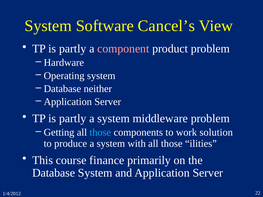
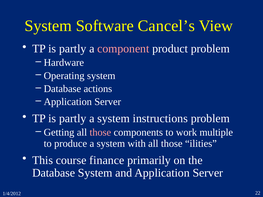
neither: neither -> actions (98, 89)
middleware: middleware -> instructions (160, 119)
those colour: light blue -> pink (100, 133)
solution: solution -> multiple (216, 133)
